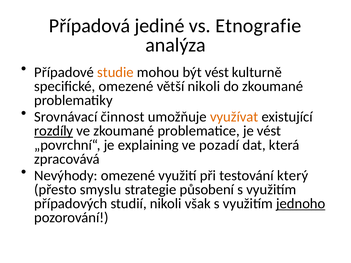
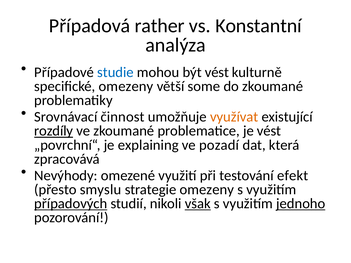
jediné: jediné -> rather (160, 26)
Etnografie: Etnografie -> Konstantní (259, 26)
studie colour: orange -> blue (115, 72)
specifické omezené: omezené -> omezeny (126, 86)
větší nikoli: nikoli -> some (204, 86)
který: který -> efekt (293, 176)
strategie působení: působení -> omezeny (207, 190)
případových underline: none -> present (71, 204)
však underline: none -> present (198, 204)
